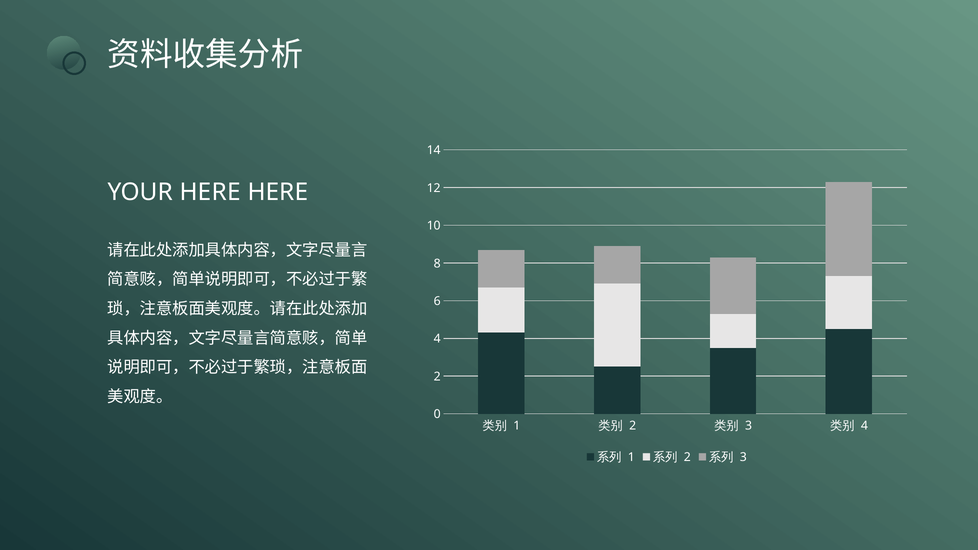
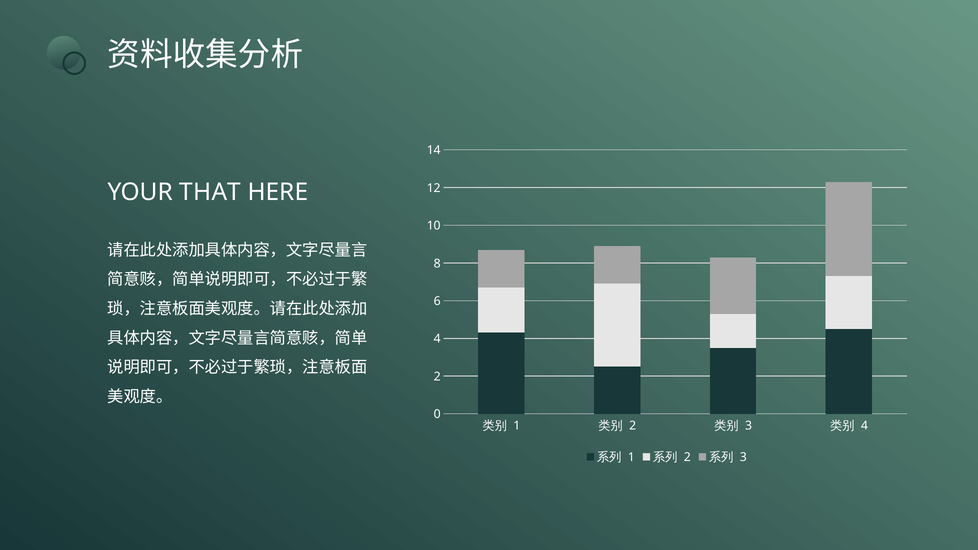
YOUR HERE: HERE -> THAT (210, 192)
